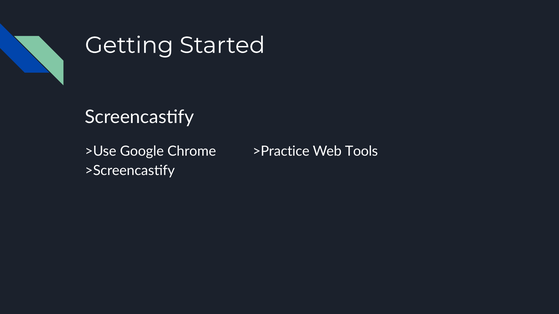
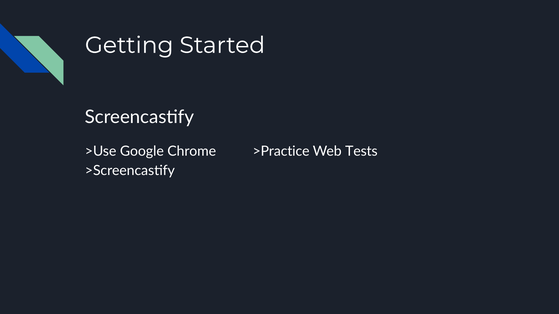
Tools: Tools -> Tests (361, 151)
